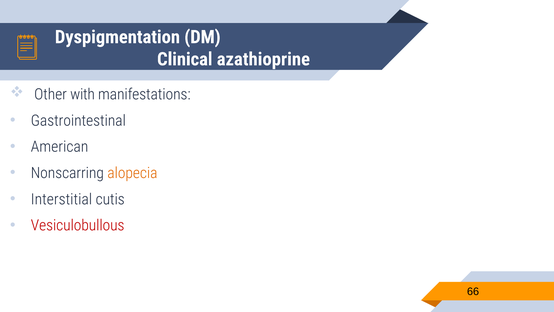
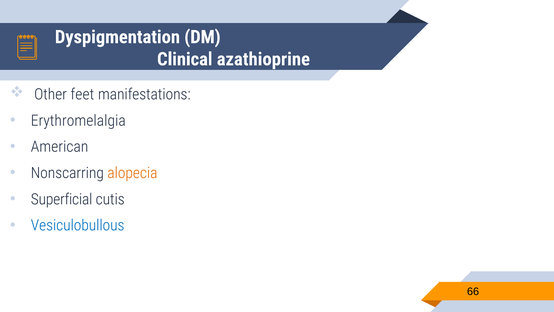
with: with -> feet (82, 94)
Gastrointestinal: Gastrointestinal -> Erythromelalgia (78, 121)
Interstitial: Interstitial -> Superficial (62, 199)
Vesiculobullous colour: red -> blue (78, 225)
